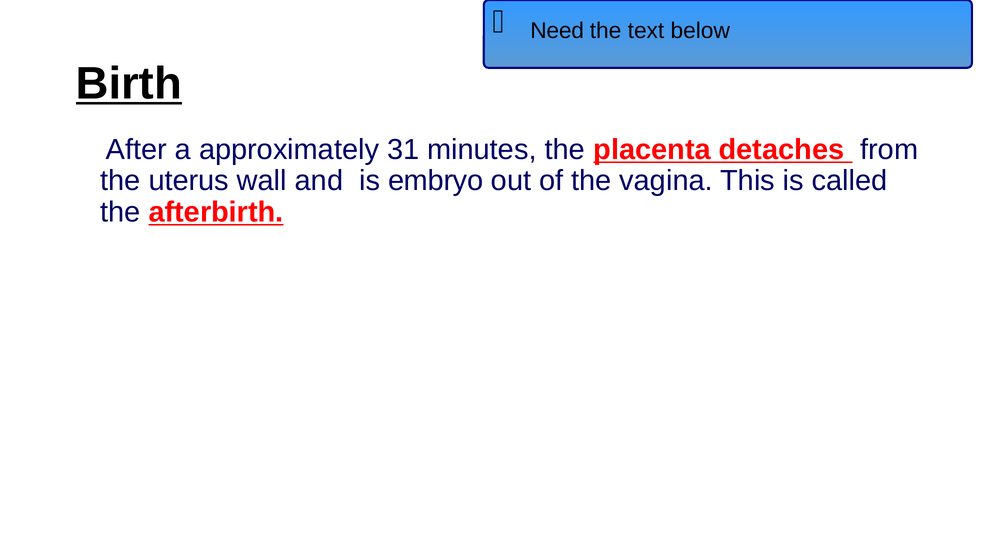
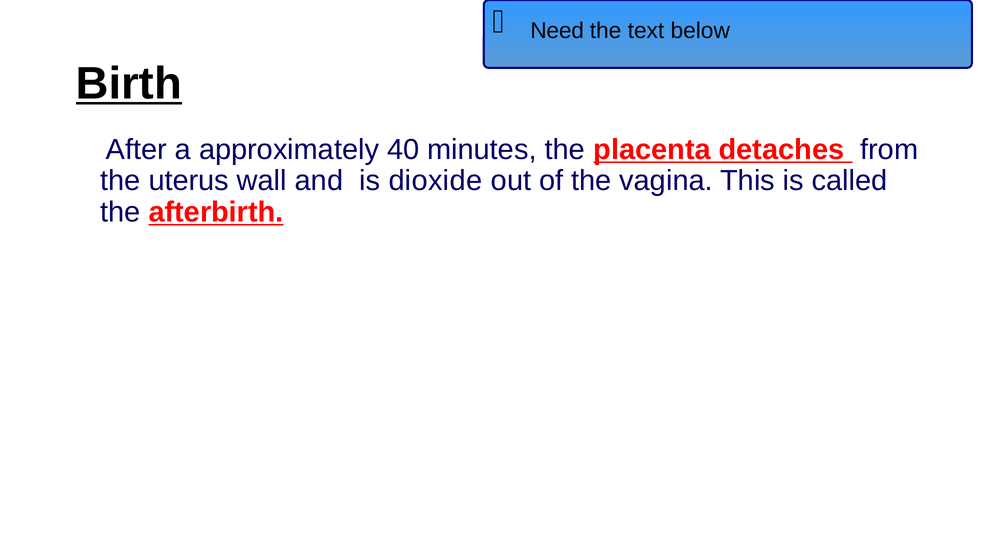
31: 31 -> 40 (403, 150)
embryo: embryo -> dioxide (435, 181)
